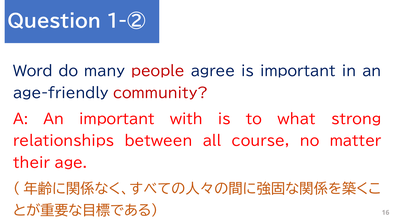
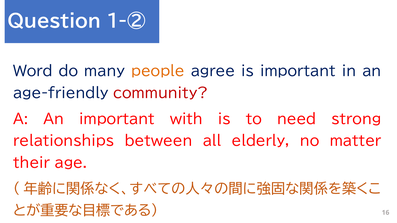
people colour: red -> orange (158, 71)
what: what -> need (297, 119)
course: course -> elderly (261, 141)
